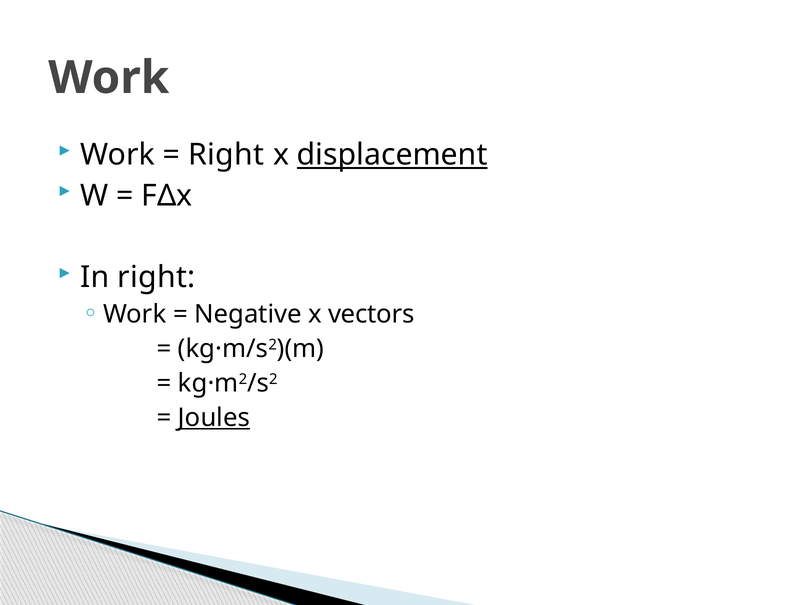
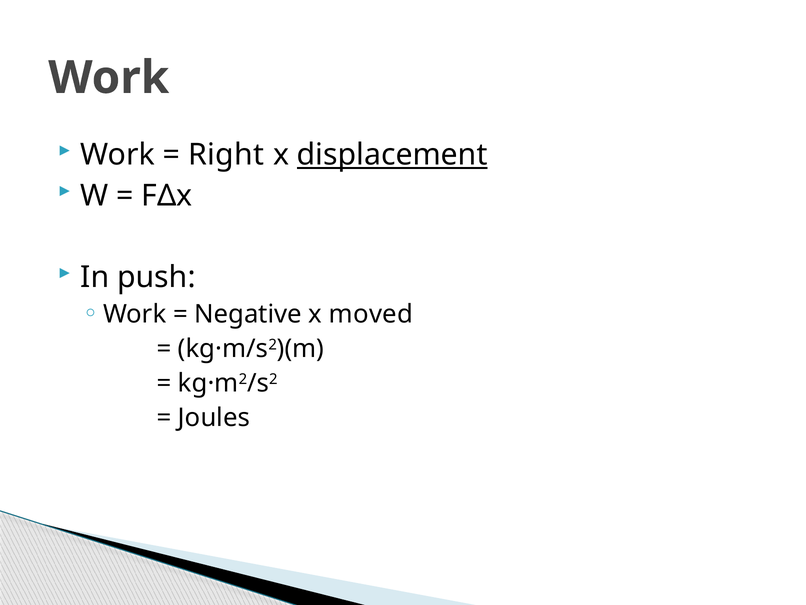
In right: right -> push (156, 277)
vectors: vectors -> moved (371, 314)
Joules underline: present -> none (214, 418)
